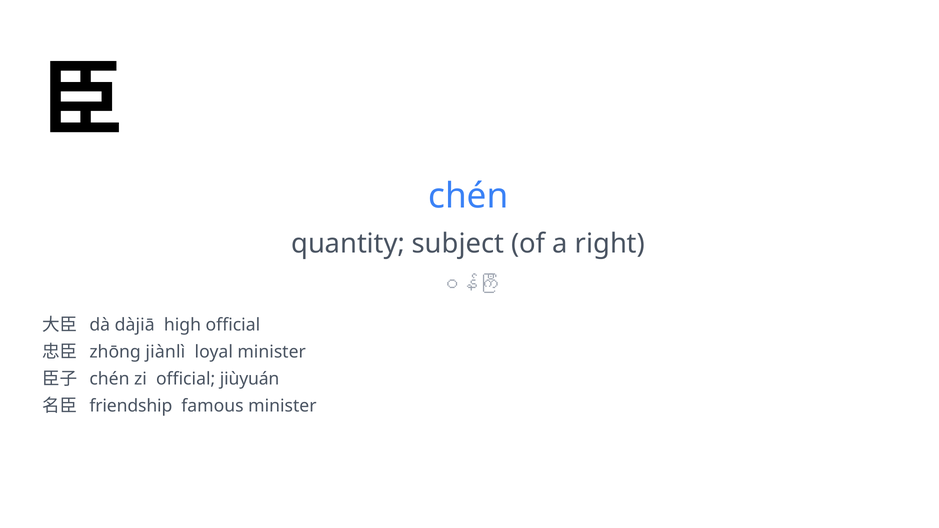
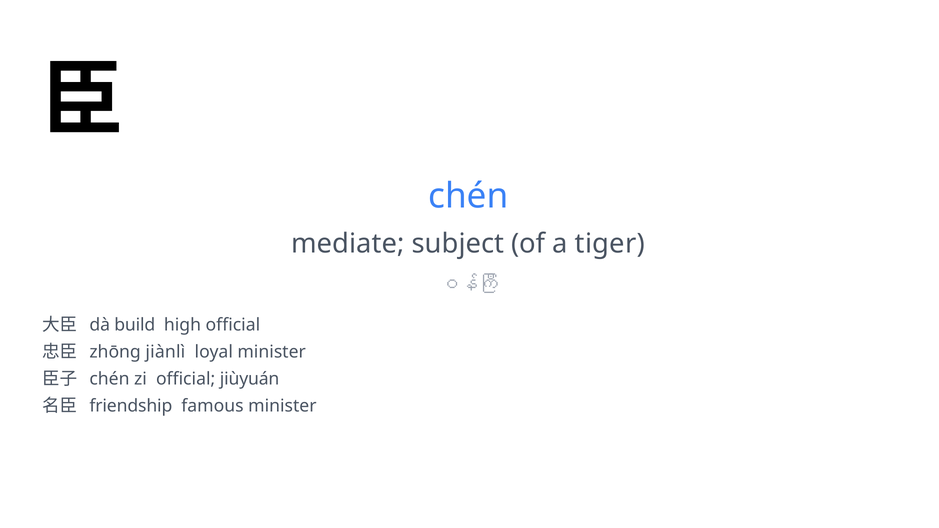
quantity: quantity -> mediate (348, 244)
right: right -> tiger (610, 244)
dàjiā: dàjiā -> build (135, 325)
